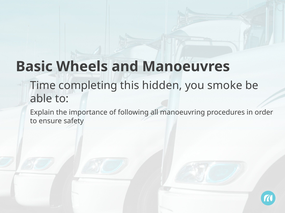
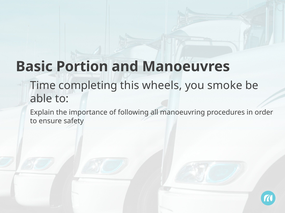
Wheels: Wheels -> Portion (82, 67)
hidden: hidden -> wheels (162, 86)
